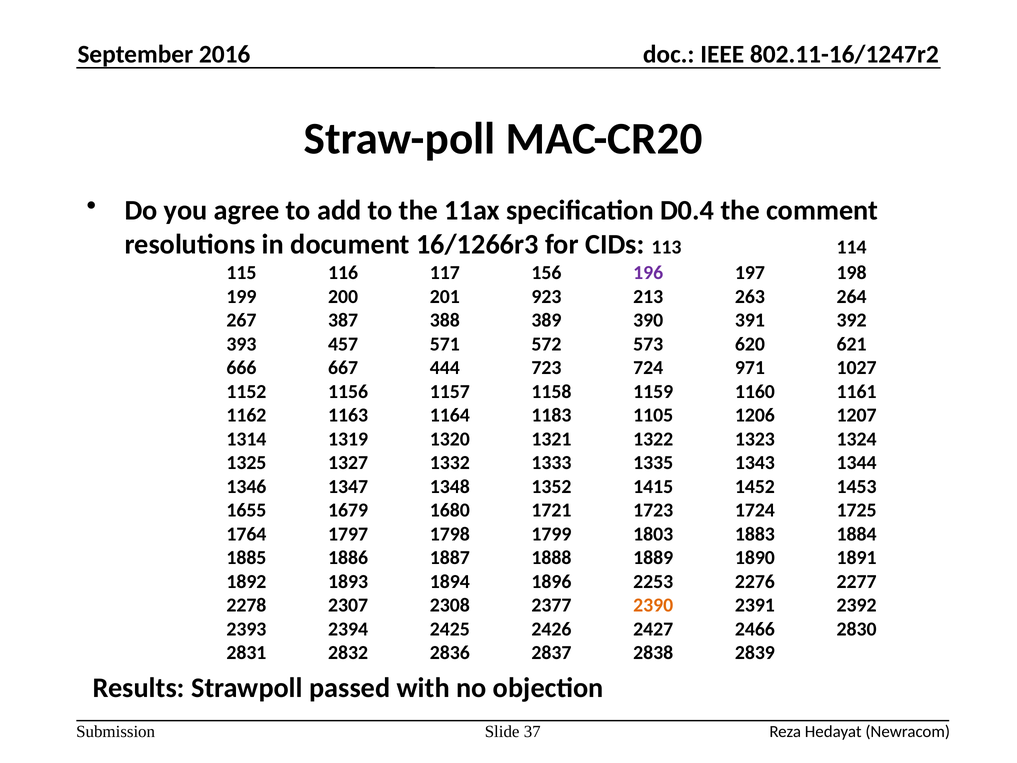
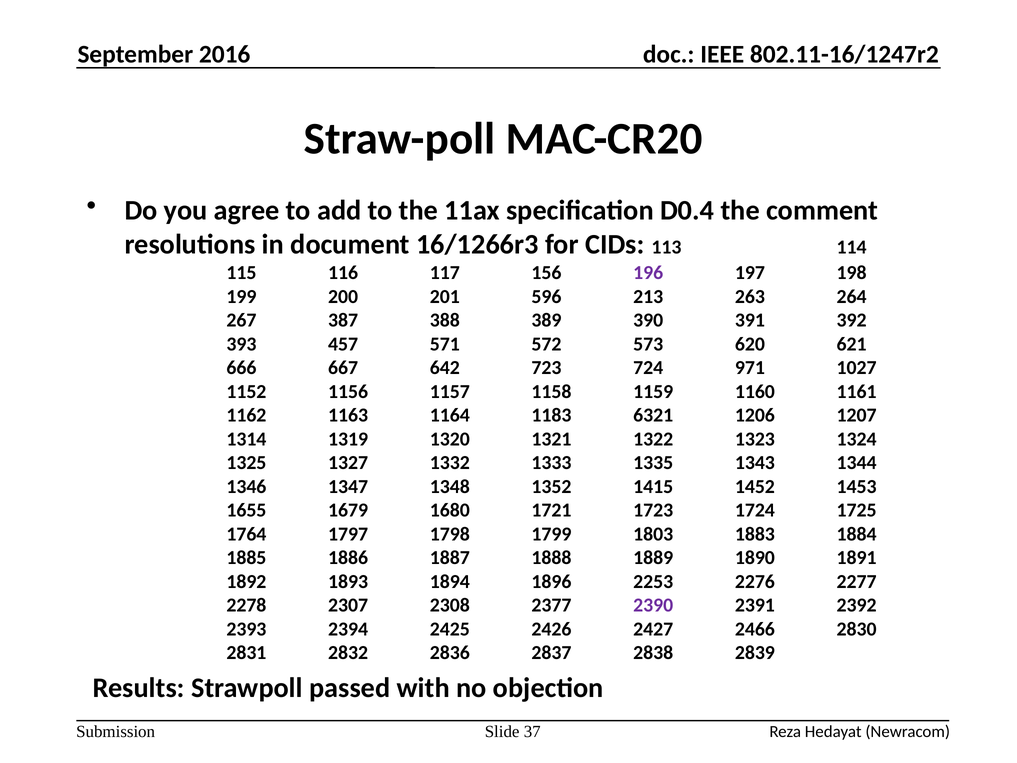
923: 923 -> 596 (546, 296)
444: 444 -> 642 (445, 368)
1105: 1105 -> 6321 (653, 415)
2390 colour: orange -> purple (653, 605)
